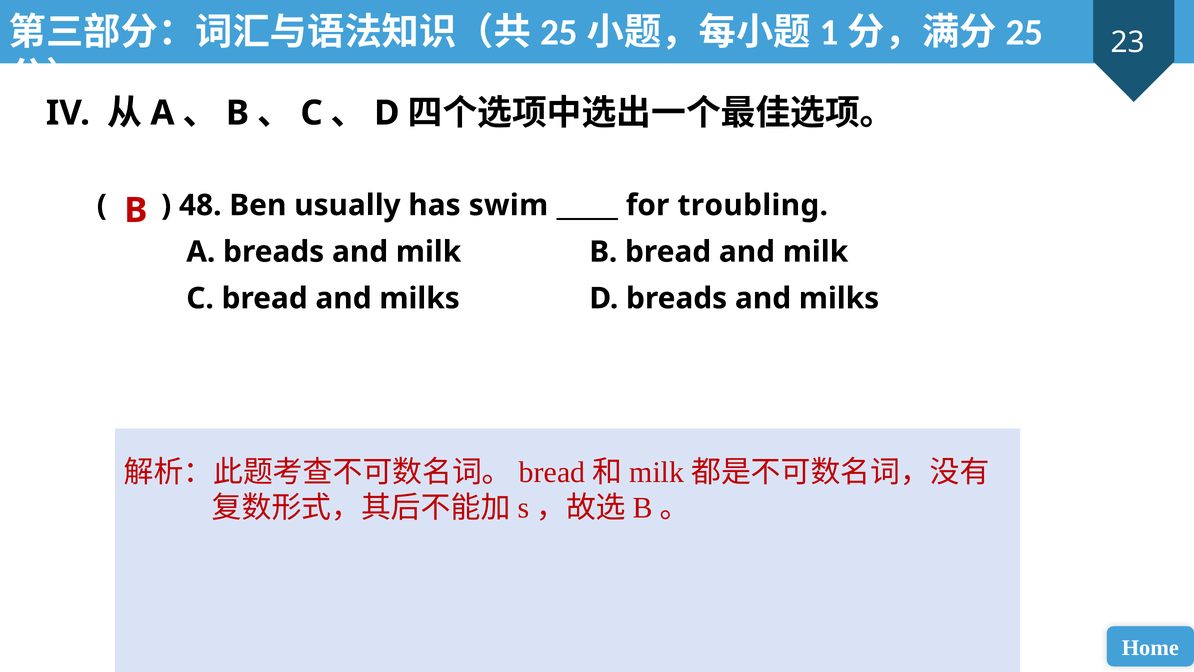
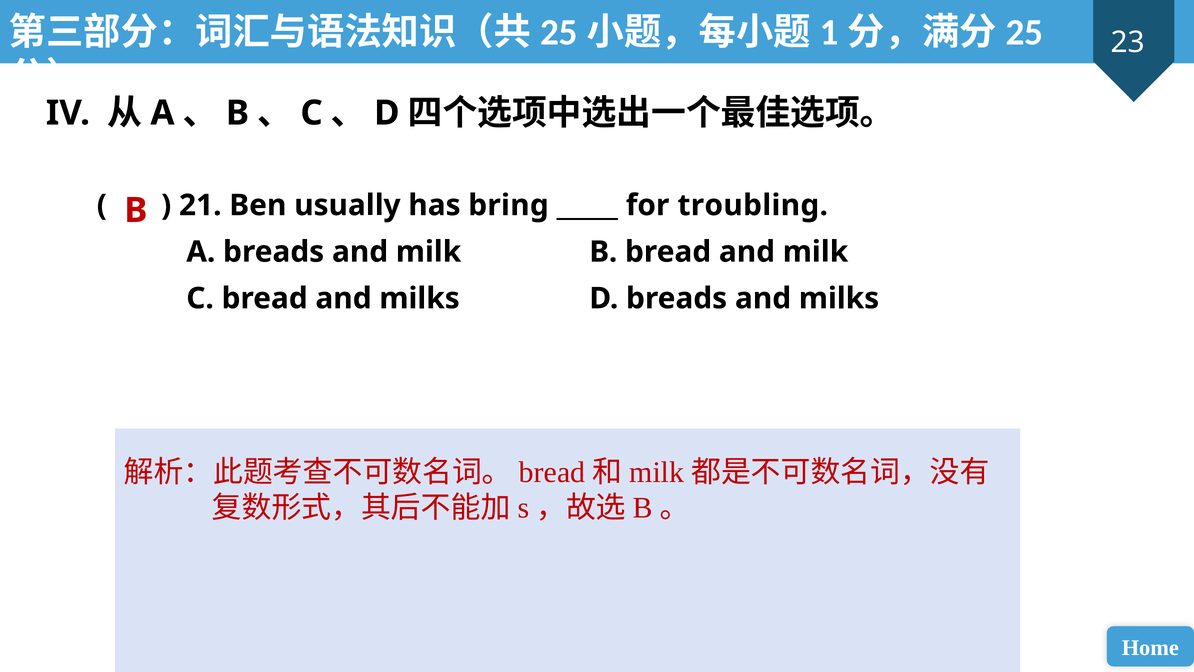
48: 48 -> 21 (200, 205)
swim: swim -> bring (509, 205)
